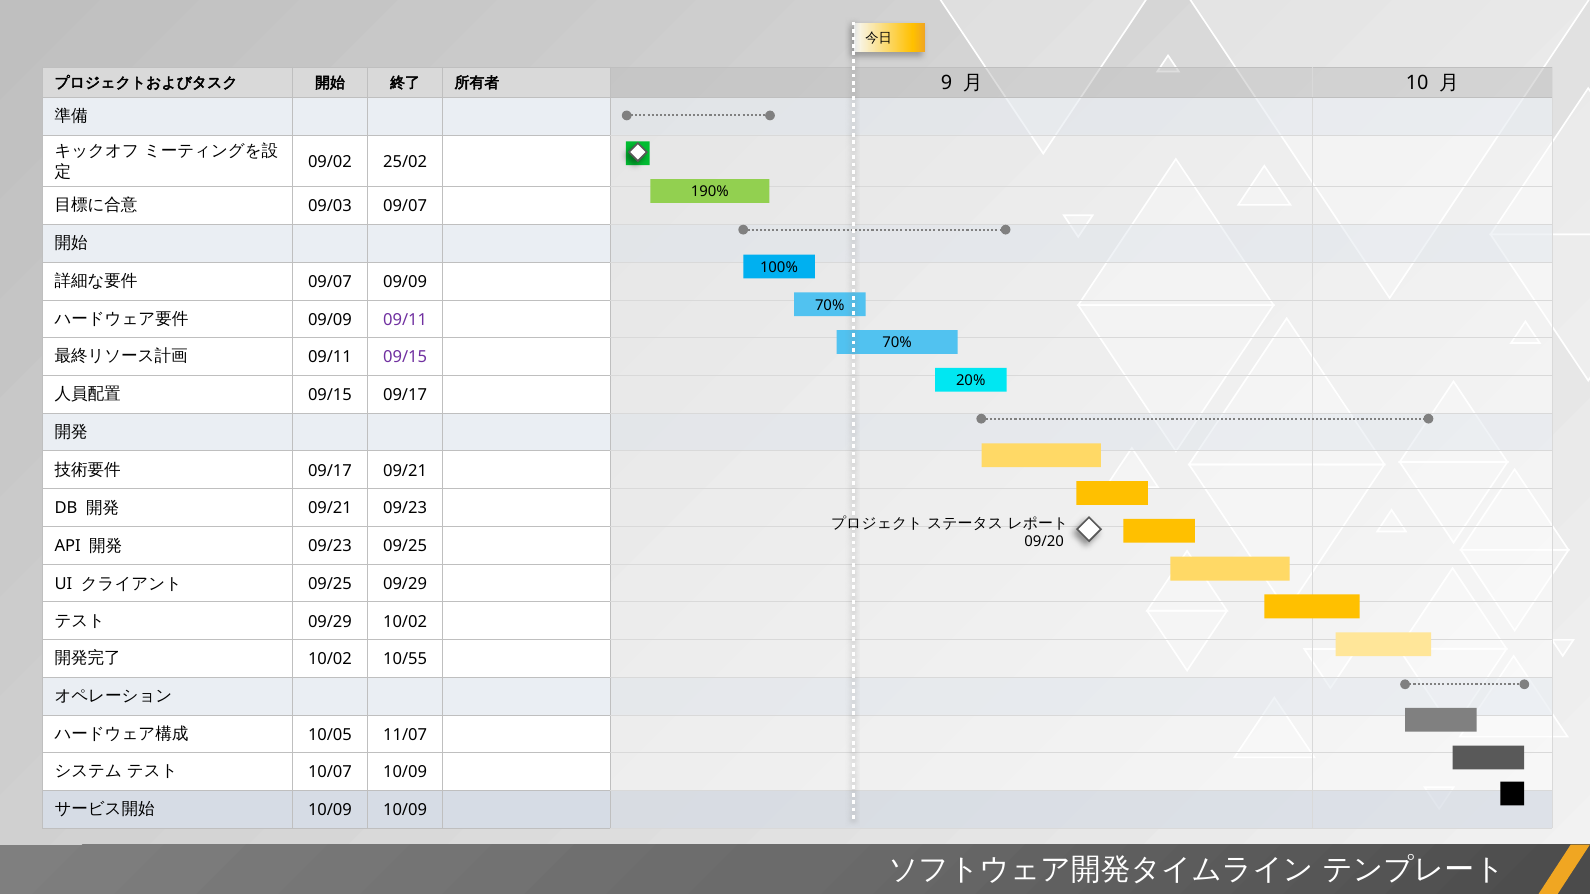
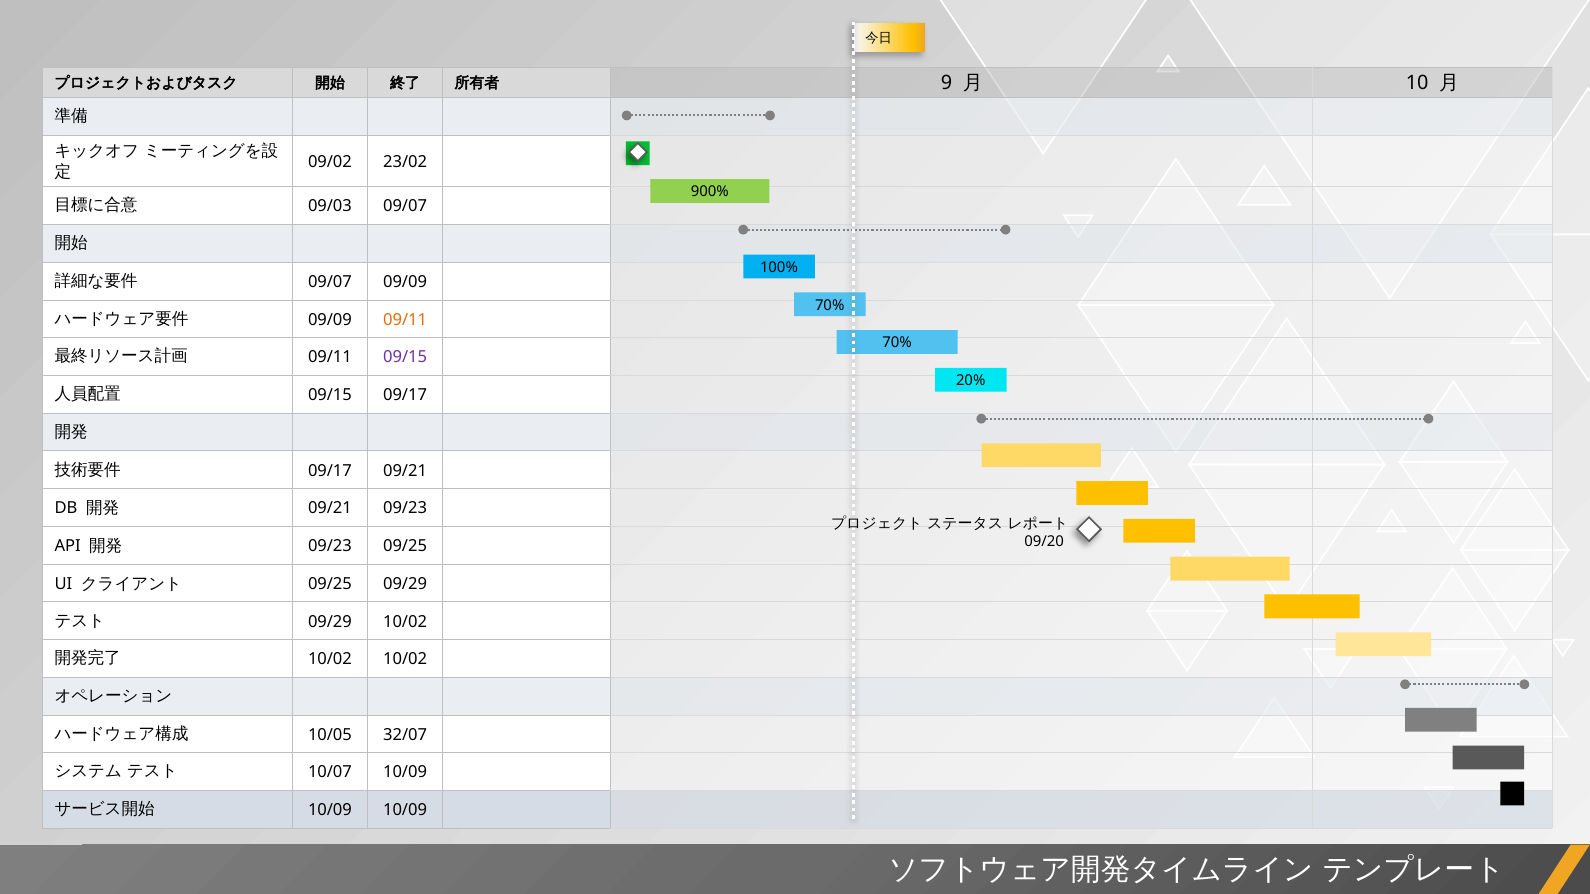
25/02: 25/02 -> 23/02 (405, 162)
190%: 190% -> 900% (710, 192)
09/11 colour: purple -> orange (405, 320)
10/02 10/55: 10/55 -> 10/02 (405, 660)
11/07: 11/07 -> 32/07 (405, 735)
